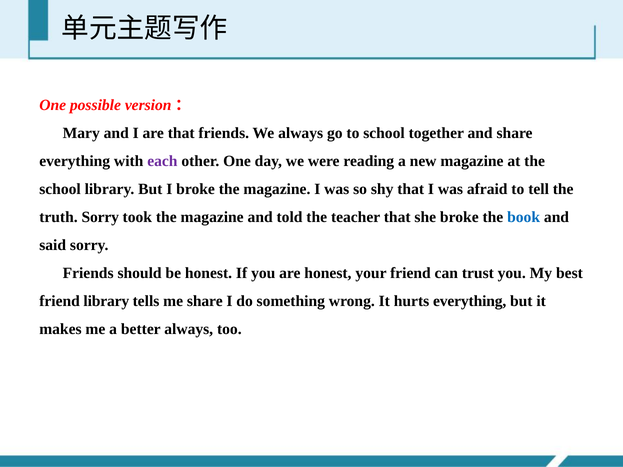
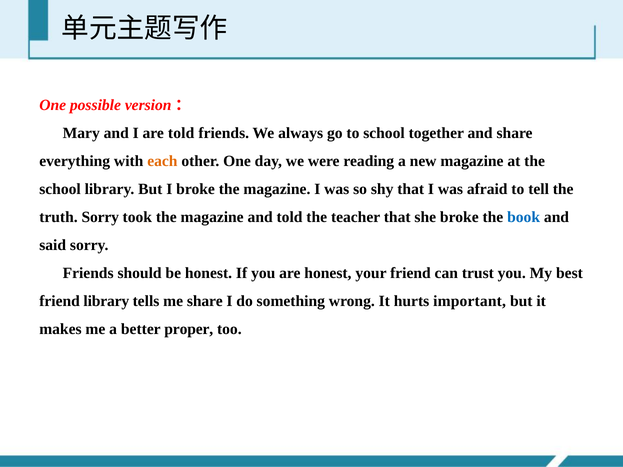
are that: that -> told (181, 133)
each colour: purple -> orange (162, 161)
hurts everything: everything -> important (470, 301)
better always: always -> proper (189, 329)
